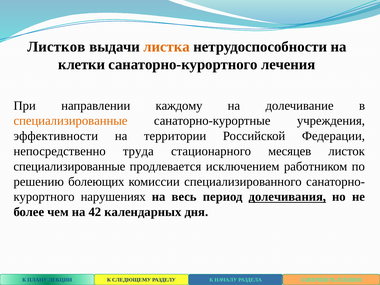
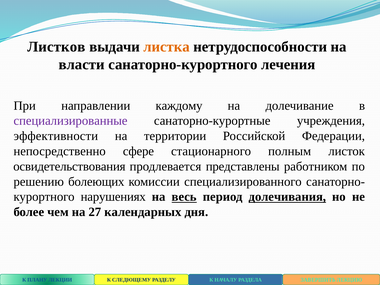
клетки: клетки -> власти (82, 64)
специализированные colour: orange -> purple (70, 121)
труда: труда -> сфере (138, 151)
месяцев: месяцев -> полным (290, 151)
специализированные: специализированные -> освидетельствования (69, 166)
исключением: исключением -> представлены (243, 166)
весь underline: none -> present (184, 197)
42: 42 -> 27 (95, 212)
